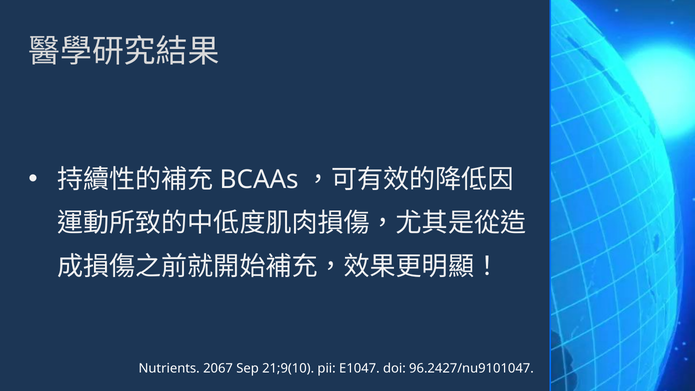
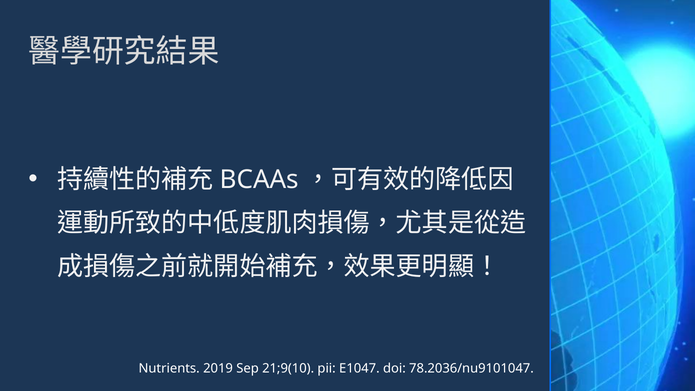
2067: 2067 -> 2019 (218, 368)
96.2427/nu9101047: 96.2427/nu9101047 -> 78.2036/nu9101047 (471, 368)
